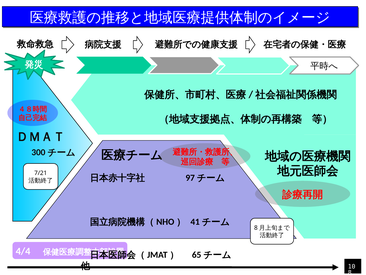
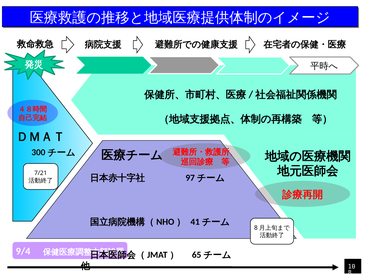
4/4: 4/4 -> 9/4 (23, 251)
